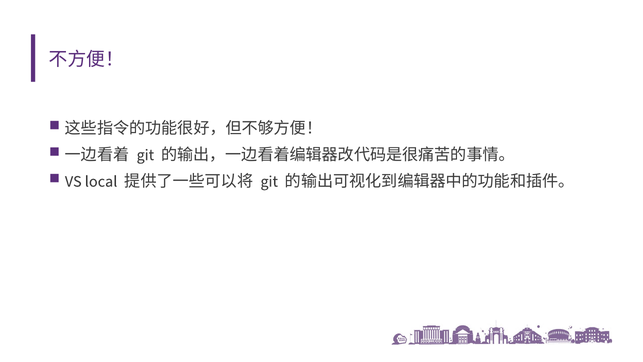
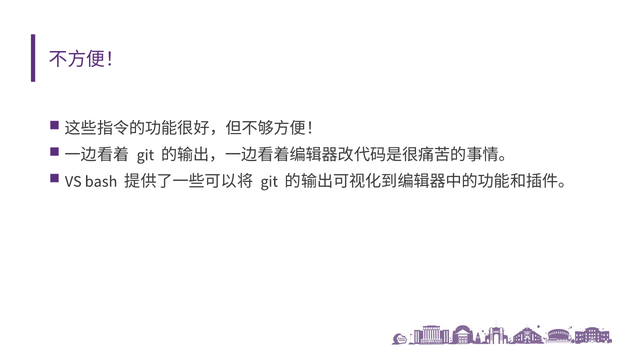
local: local -> bash (101, 181)
